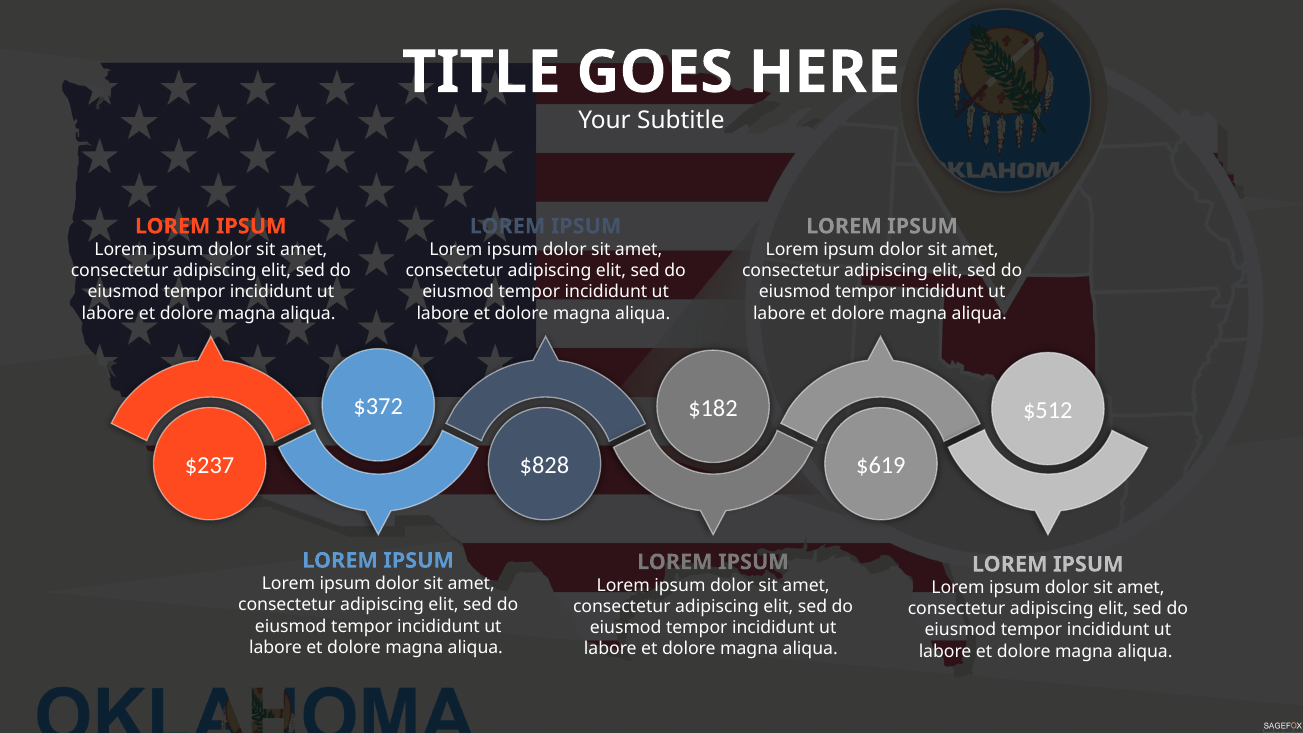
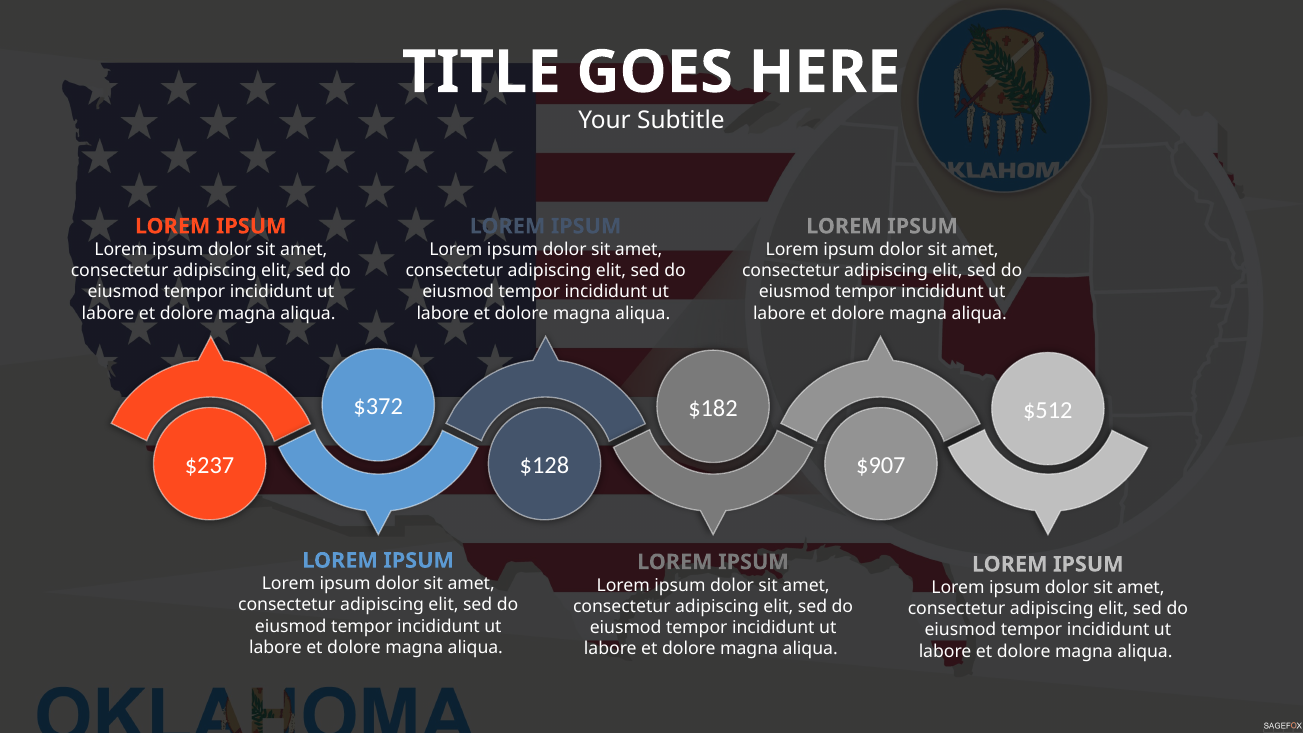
$828: $828 -> $128 (544, 465)
$619: $619 -> $907 (881, 465)
